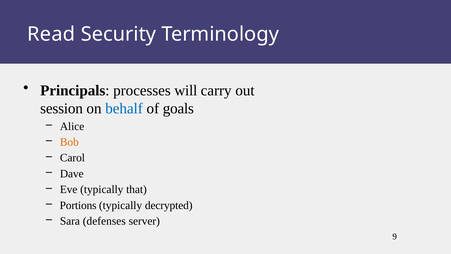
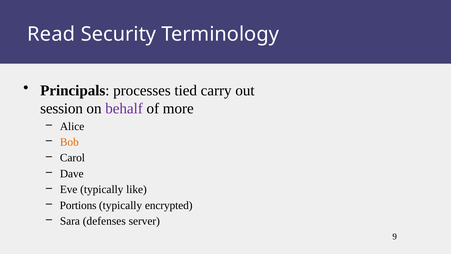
will: will -> tied (186, 90)
behalf colour: blue -> purple (124, 108)
goals: goals -> more (178, 108)
that: that -> like (137, 189)
decrypted: decrypted -> encrypted (169, 205)
